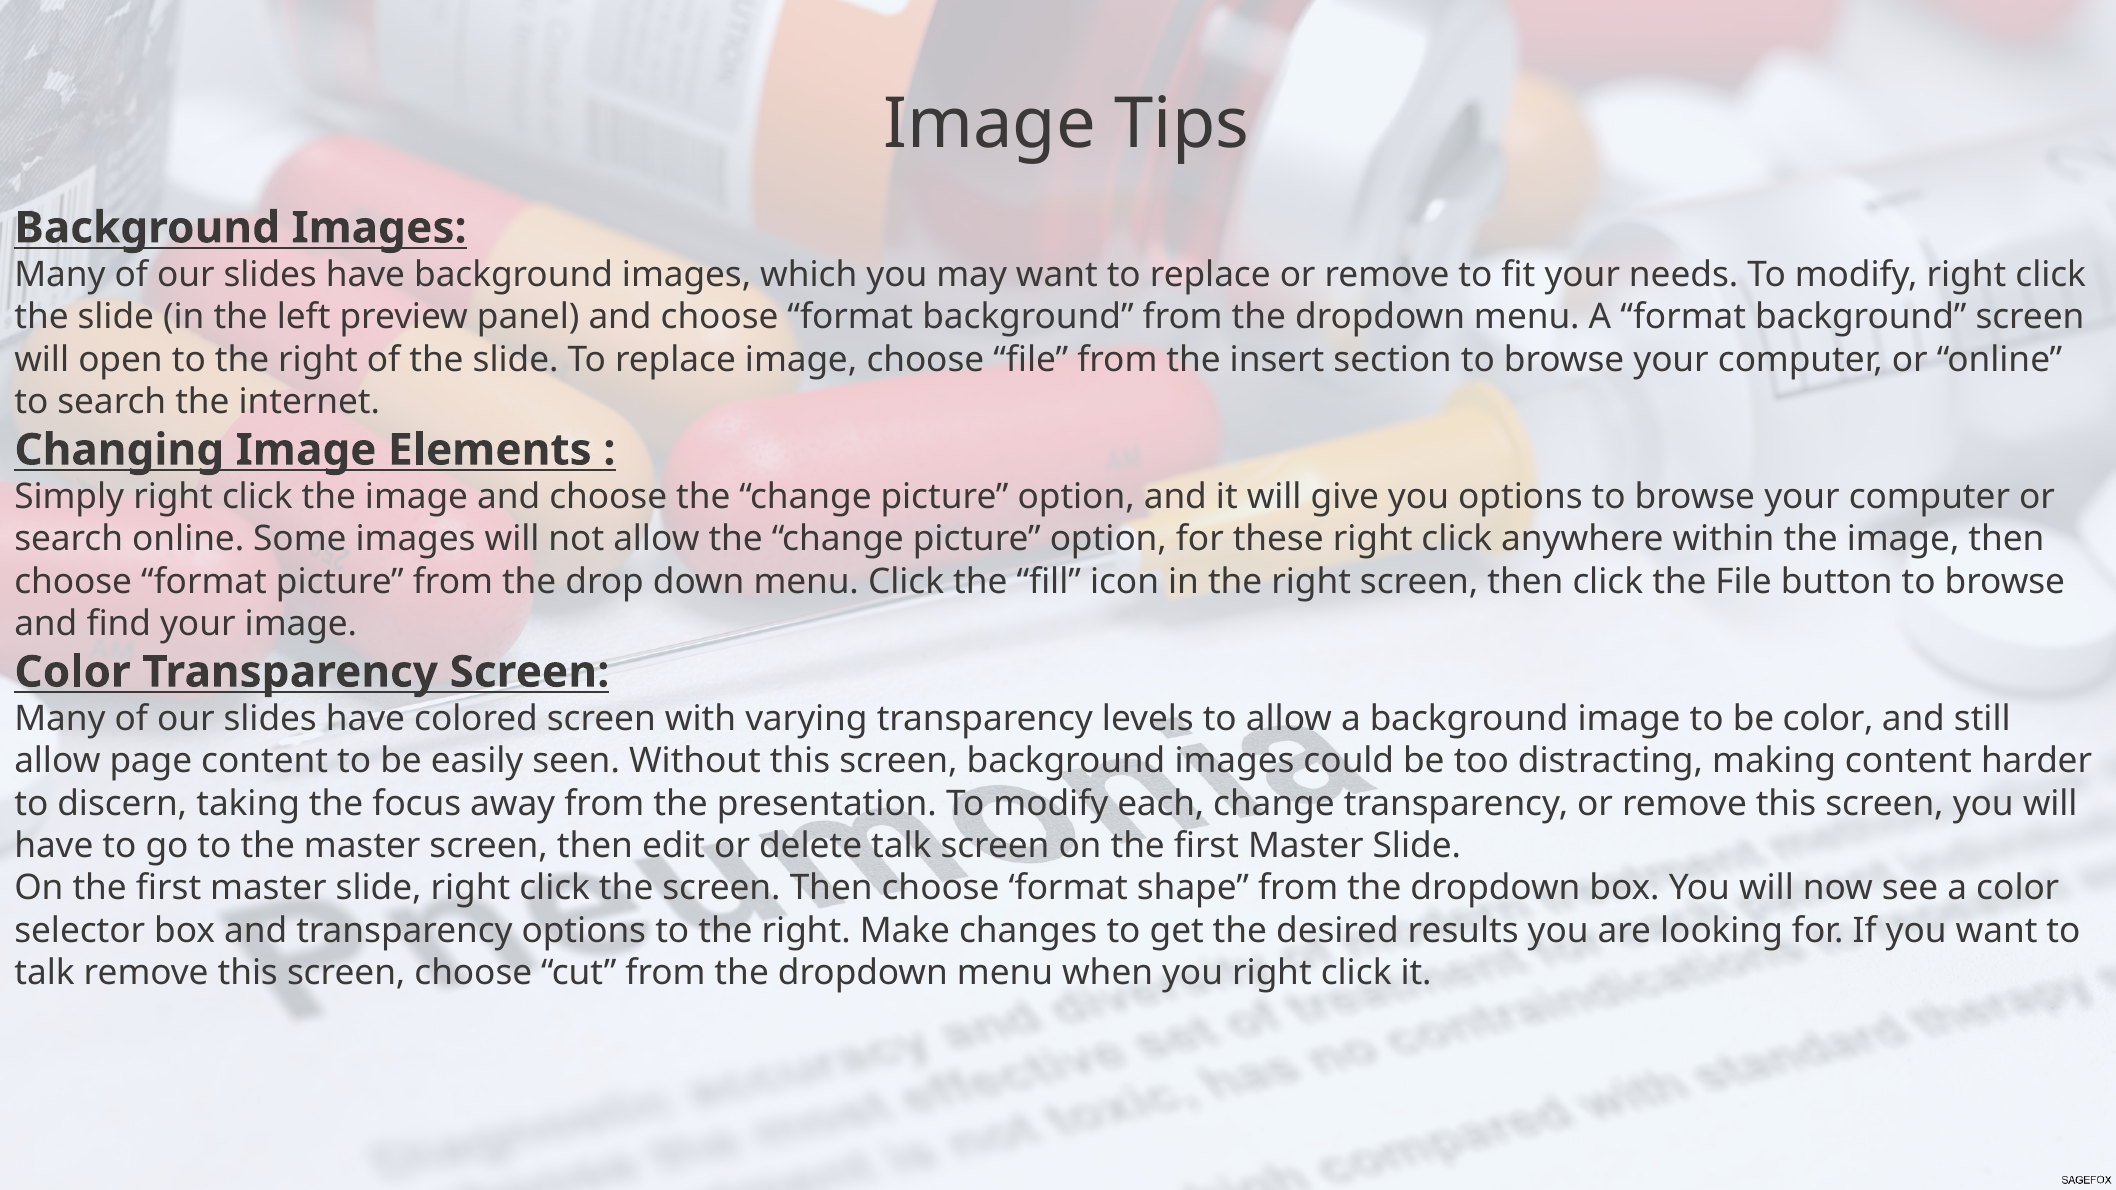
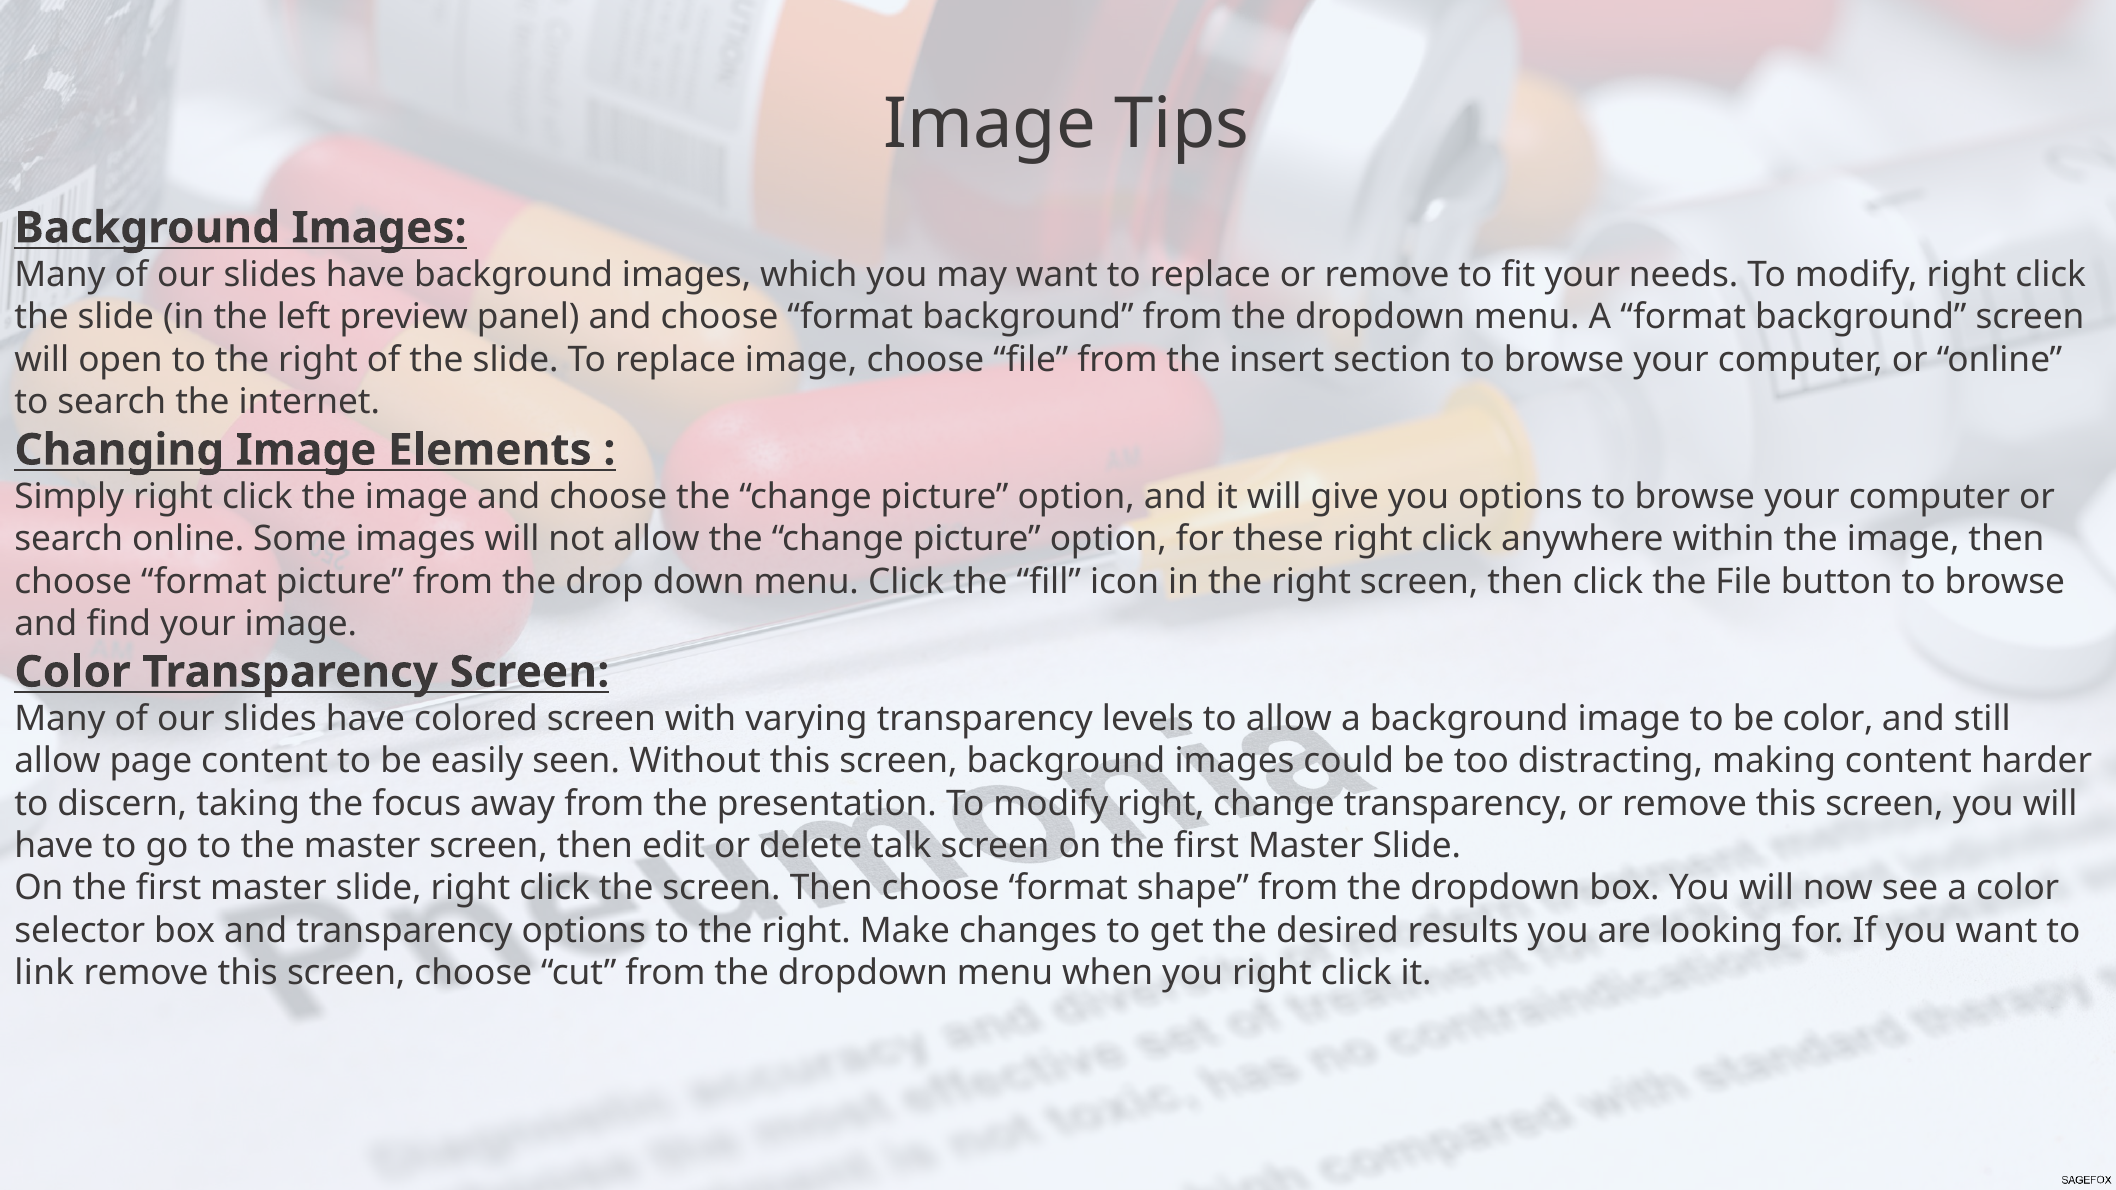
presentation To modify each: each -> right (1161, 804)
talk: talk -> link (44, 973)
